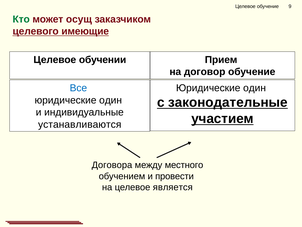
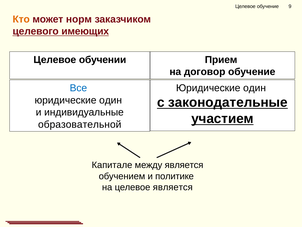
Кто colour: green -> orange (21, 19)
осущ: осущ -> норм (79, 19)
имеющие: имеющие -> имеющих (85, 31)
устанавливаются: устанавливаются -> образовательной (80, 124)
Договора: Договора -> Капитале (112, 165)
между местного: местного -> является (184, 165)
провести: провести -> политике (175, 176)
